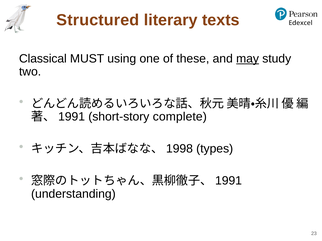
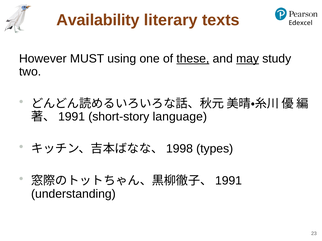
Structured: Structured -> Availability (98, 20)
Classical: Classical -> However (43, 59)
these underline: none -> present (193, 59)
complete: complete -> language (180, 117)
